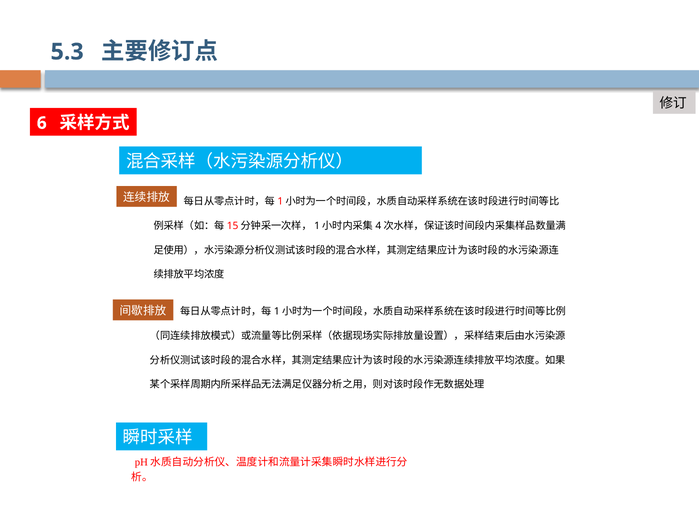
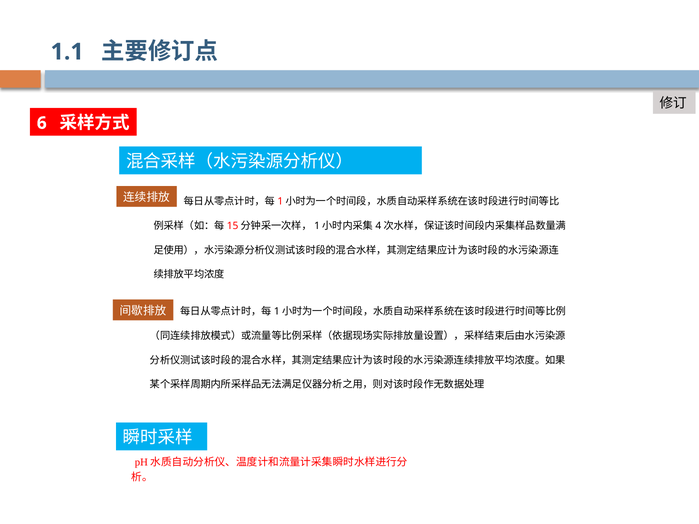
5.3: 5.3 -> 1.1 (67, 52)
